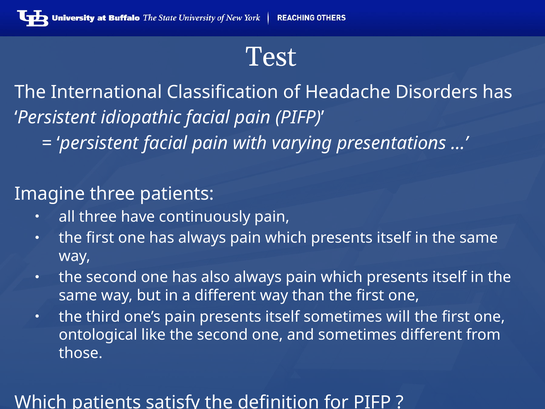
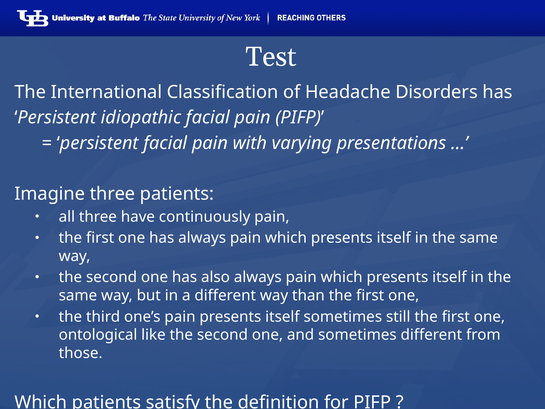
will: will -> still (398, 317)
